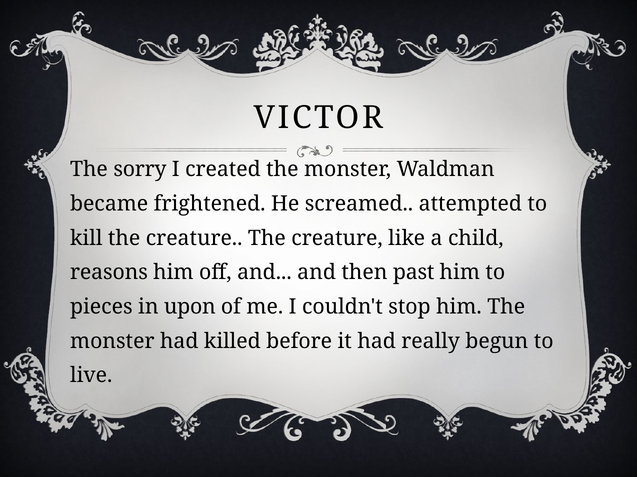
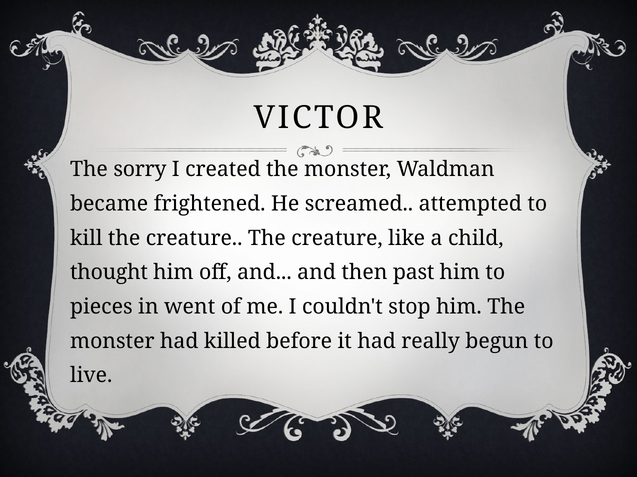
reasons: reasons -> thought (109, 273)
upon: upon -> went (190, 307)
